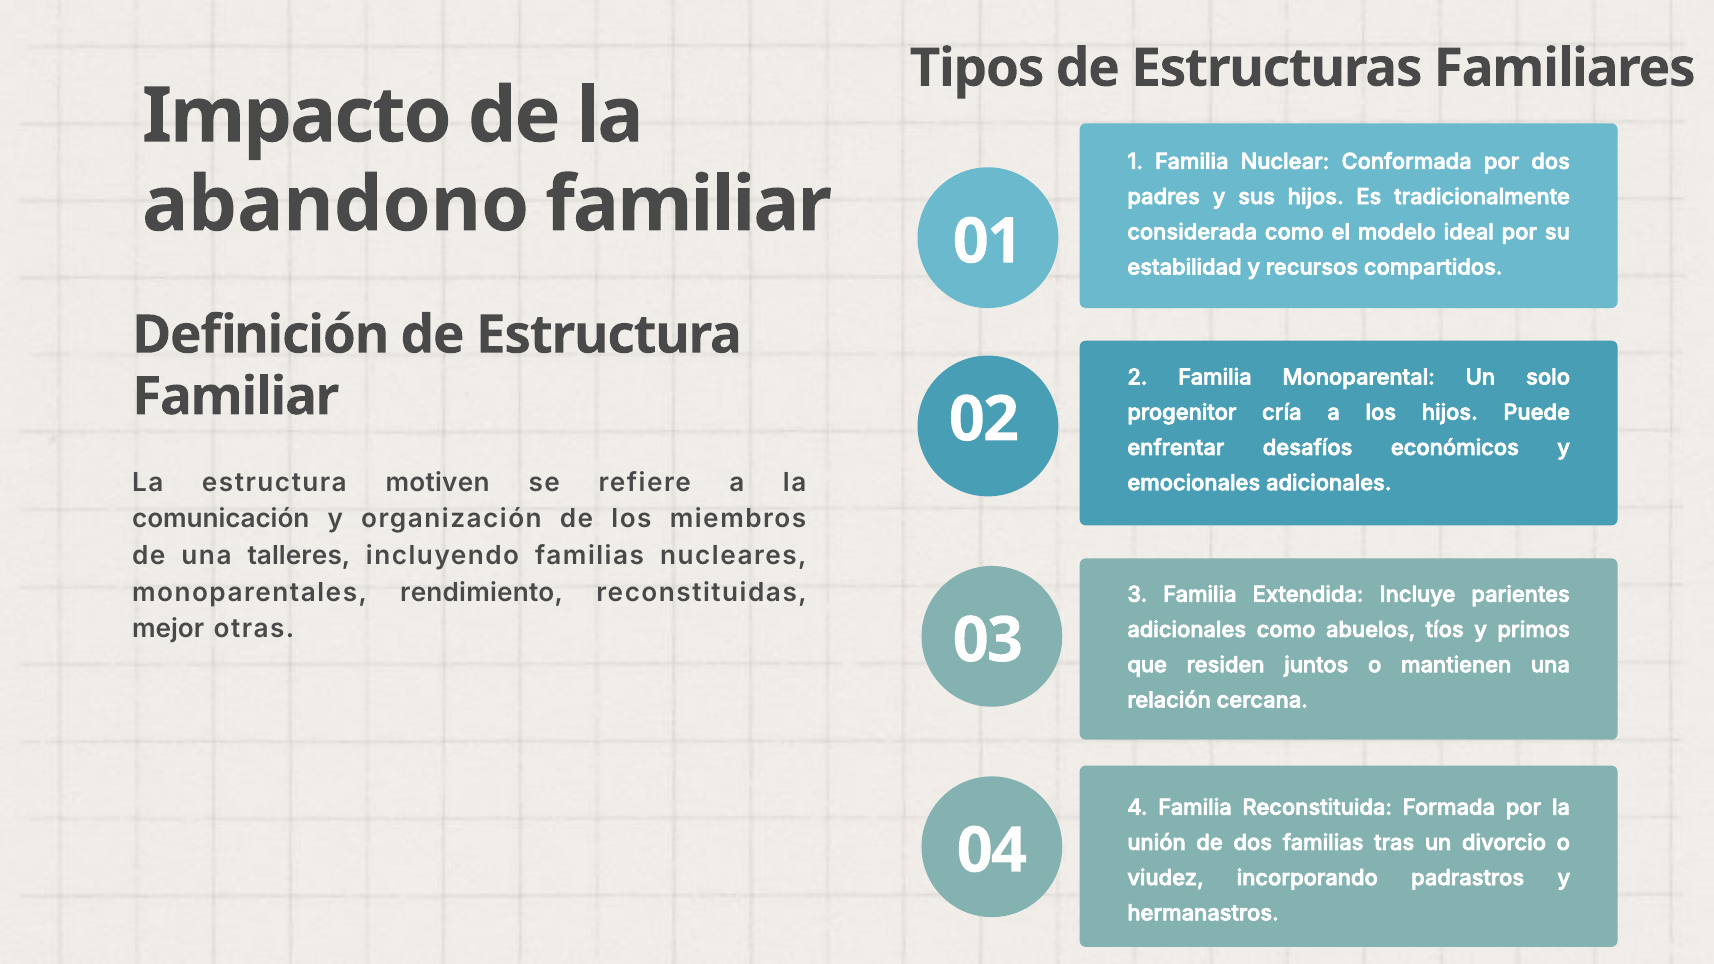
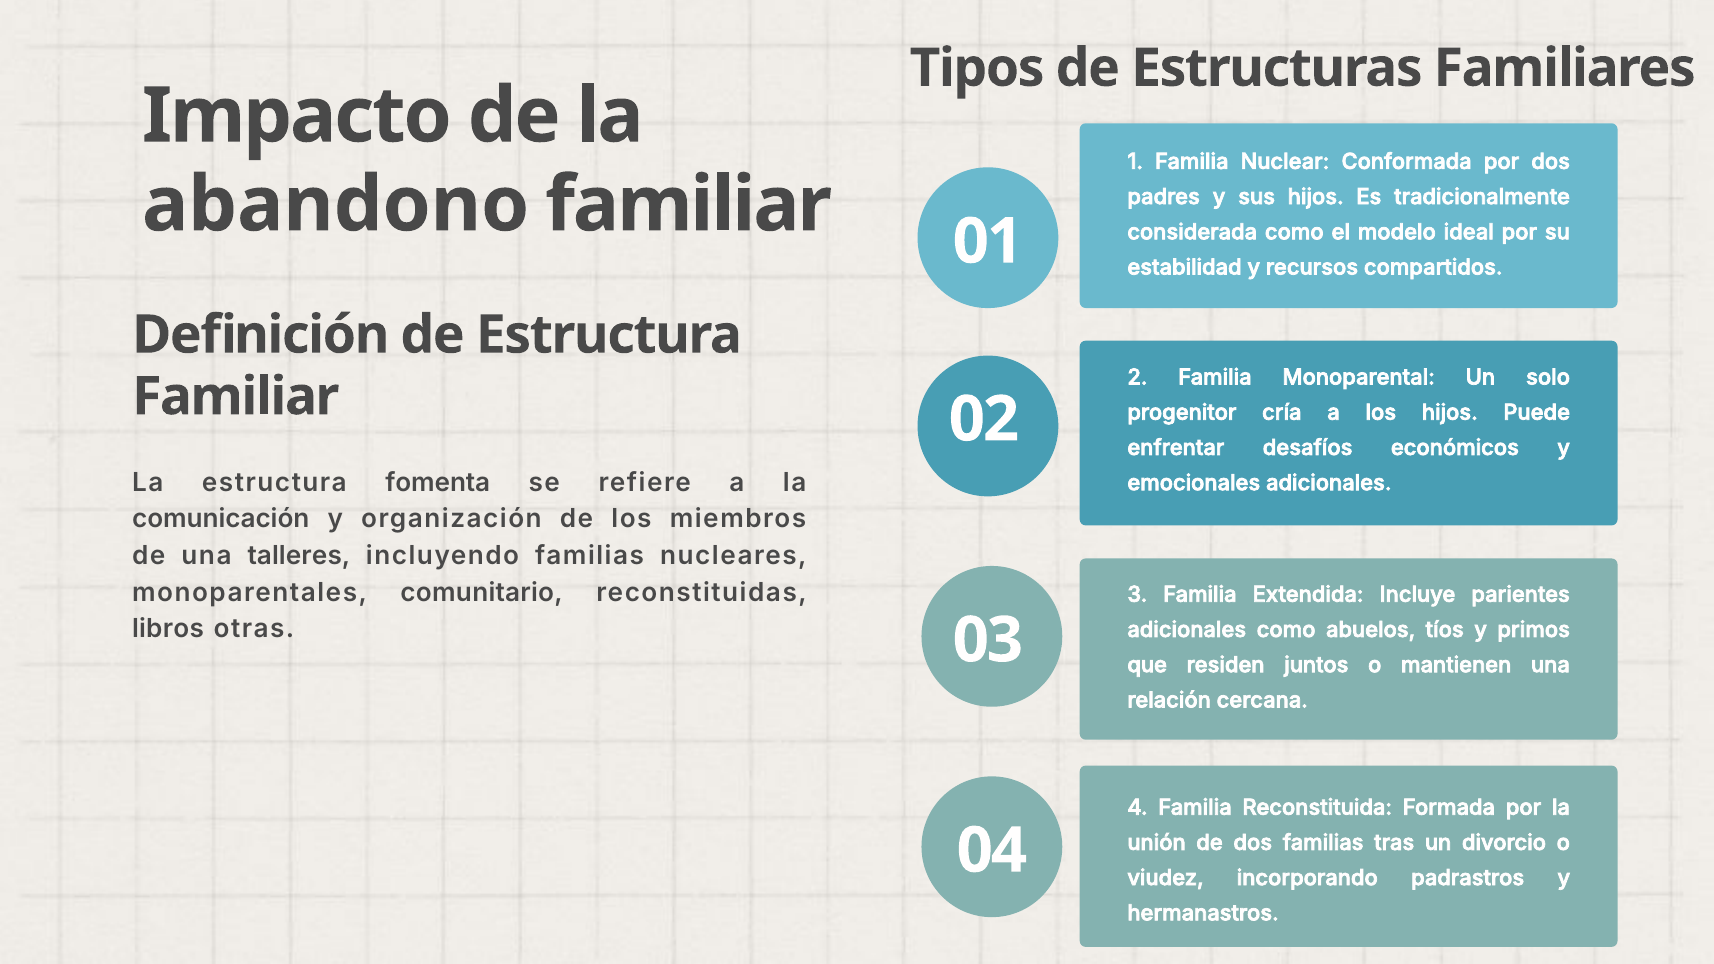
motiven: motiven -> fomenta (438, 483)
rendimiento: rendimiento -> comunitario (482, 593)
mejor: mejor -> libros (168, 629)
